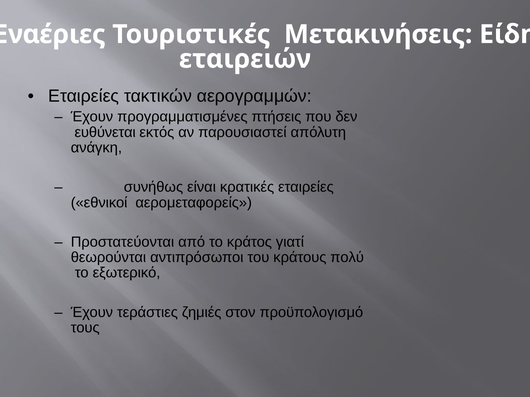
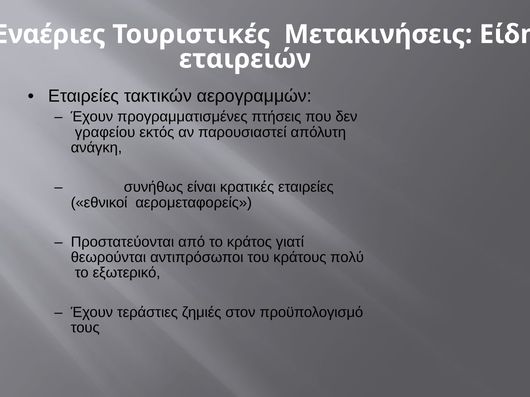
ευθύνεται: ευθύνεται -> γραφείου (105, 132)
